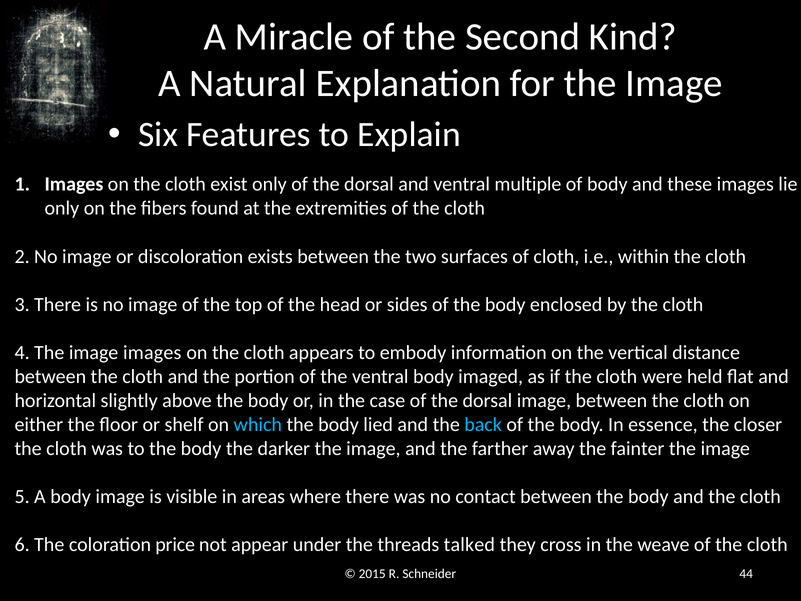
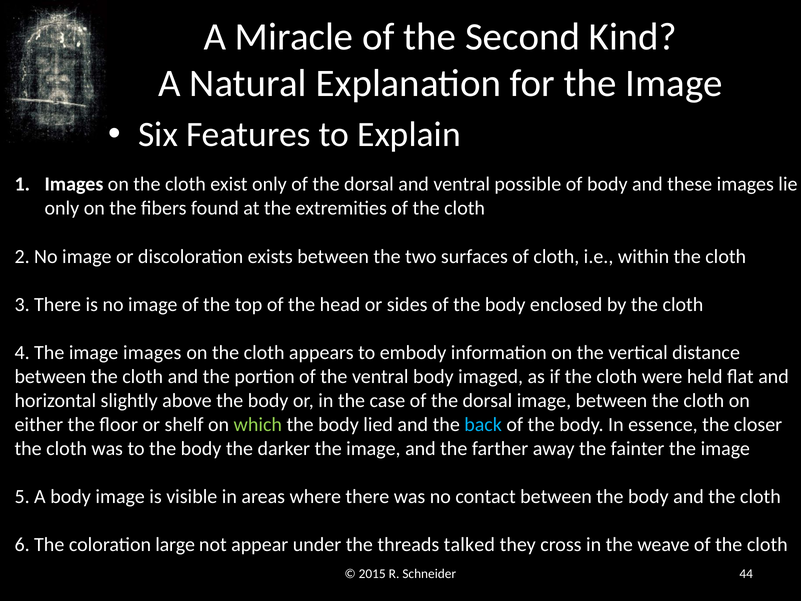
multiple: multiple -> possible (528, 184)
which colour: light blue -> light green (258, 425)
price: price -> large (175, 545)
